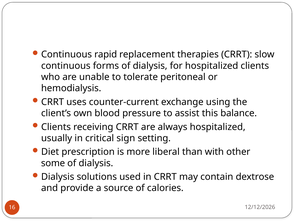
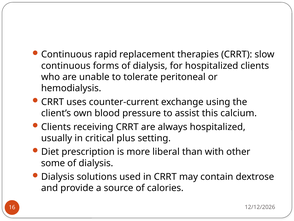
balance: balance -> calcium (239, 113)
sign: sign -> plus (126, 138)
